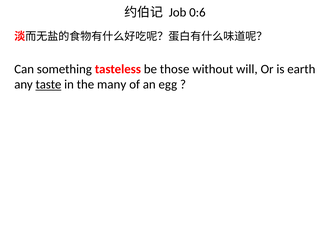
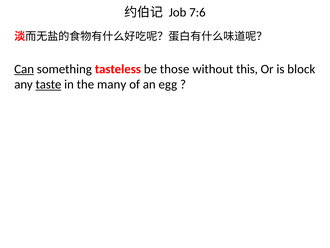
0:6: 0:6 -> 7:6 (197, 12)
Can underline: none -> present (24, 69)
will: will -> this (247, 69)
earth: earth -> block (301, 69)
